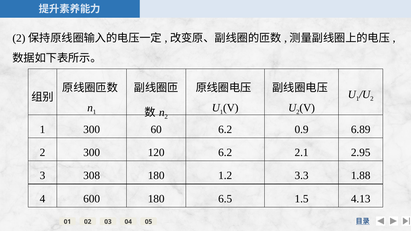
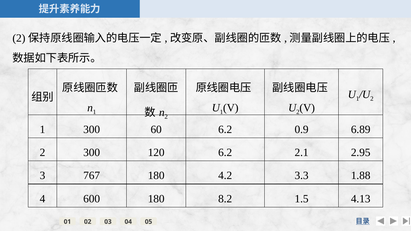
308: 308 -> 767 (92, 176)
1.2: 1.2 -> 4.2 (225, 176)
6.5: 6.5 -> 8.2 (225, 199)
